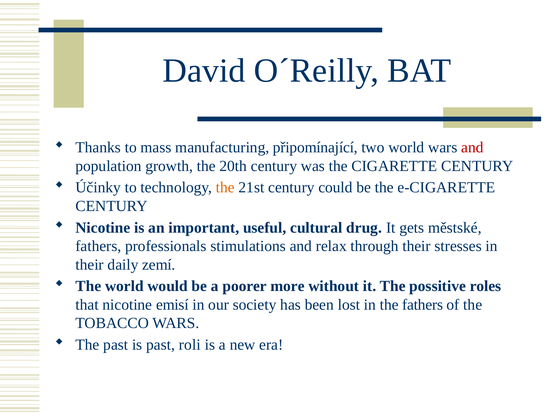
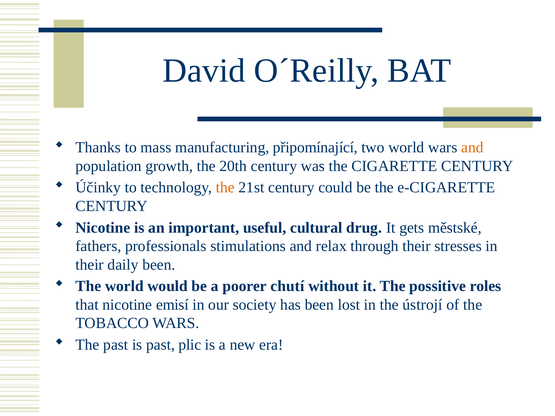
and colour: red -> orange (472, 148)
daily zemí: zemí -> been (159, 265)
more: more -> chutí (287, 286)
the fathers: fathers -> ústrojí (423, 305)
roli: roli -> plic (190, 345)
